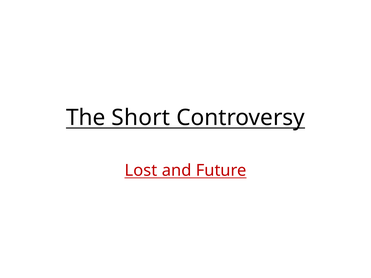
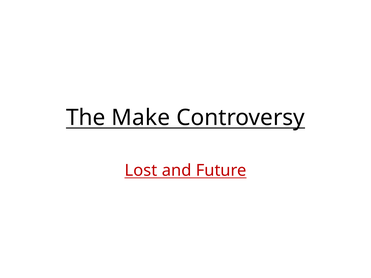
Short: Short -> Make (141, 118)
